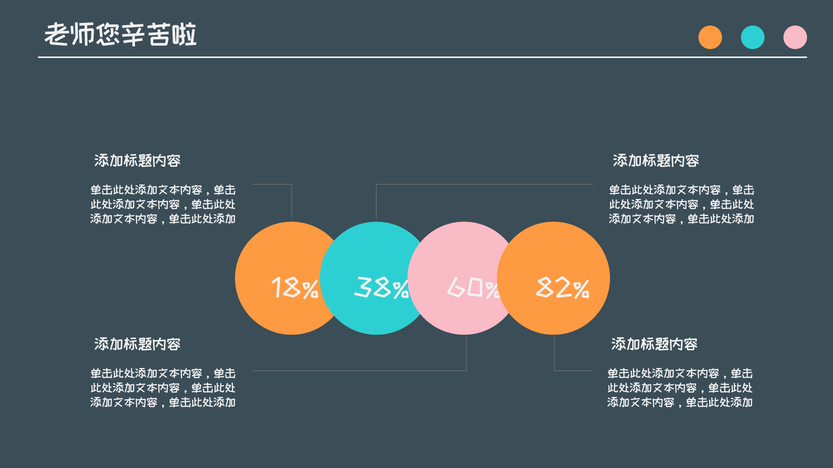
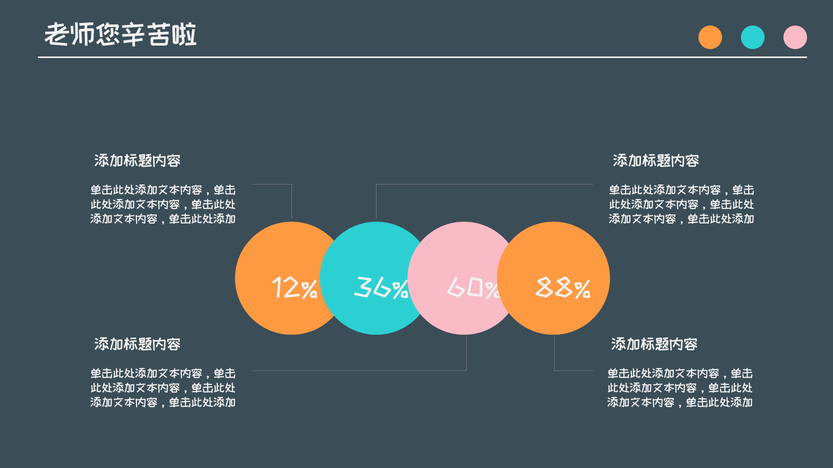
18%: 18% -> 12% (295, 288)
38%: 38% -> 36% (382, 288)
82%: 82% -> 88% (563, 288)
